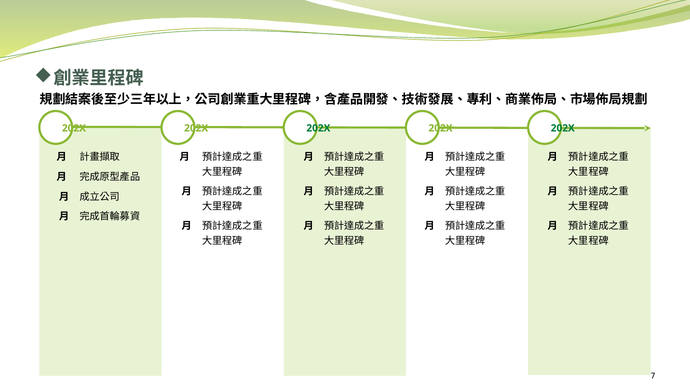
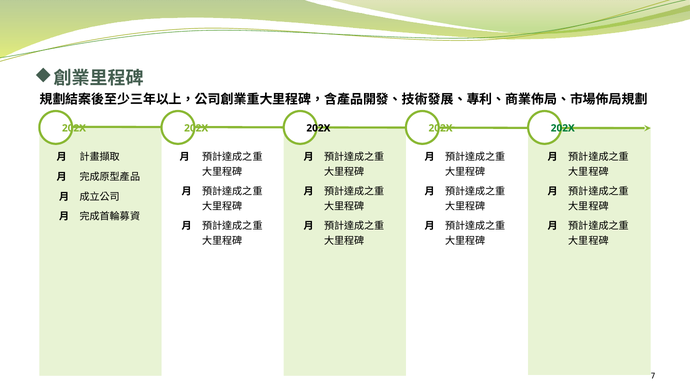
202X colour: green -> black (318, 128)
